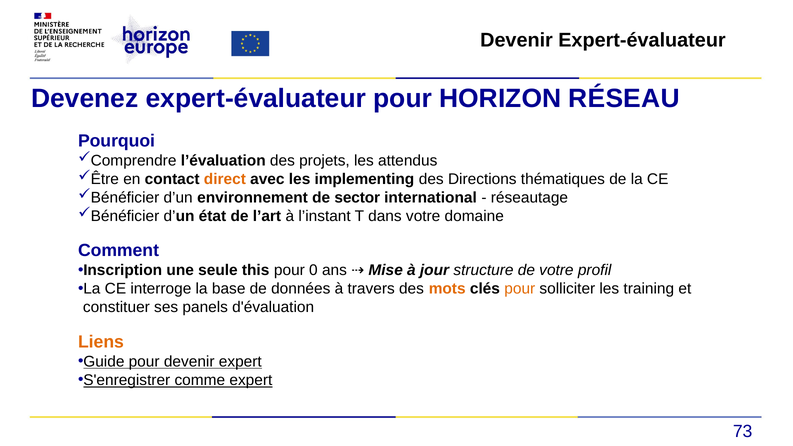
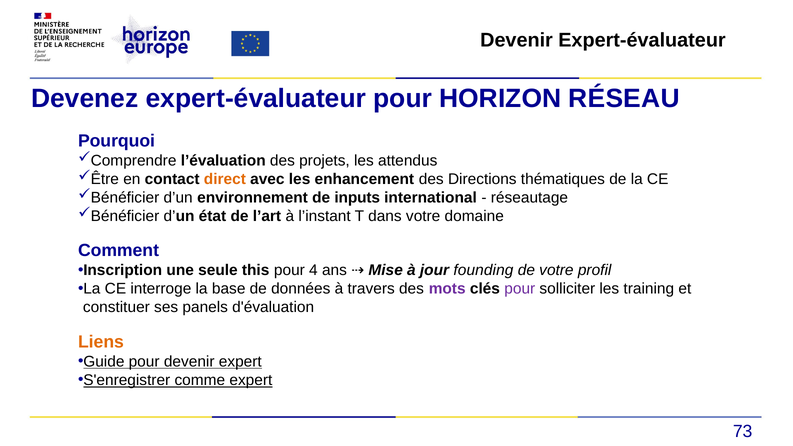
implementing: implementing -> enhancement (364, 179)
sector: sector -> inputs (357, 198)
0: 0 -> 4 (313, 270)
structure: structure -> founding (483, 270)
mots colour: orange -> purple (447, 289)
pour colour: orange -> purple (520, 289)
